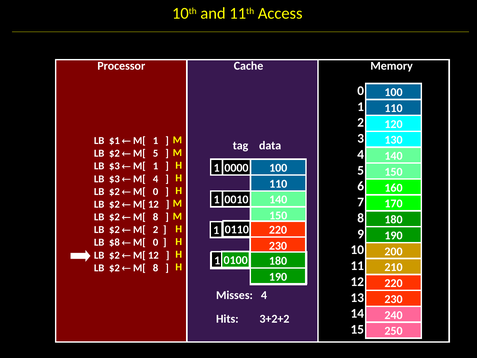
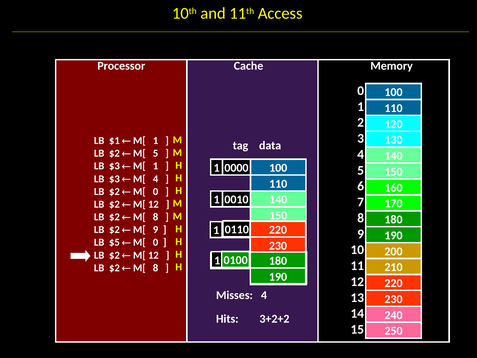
M[ 2: 2 -> 9 (156, 230)
$8: $8 -> $5 (114, 242)
